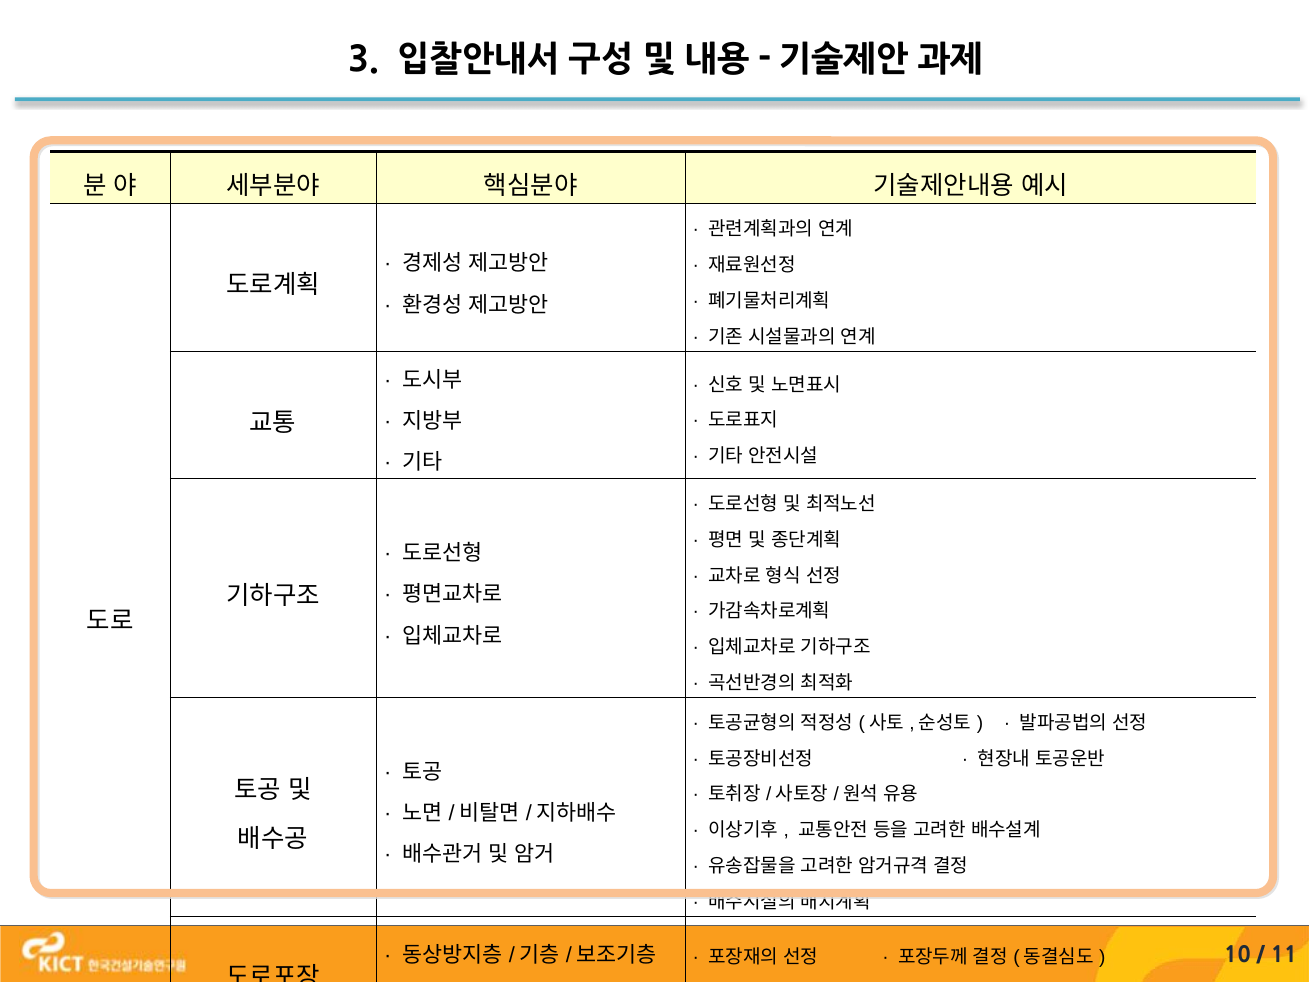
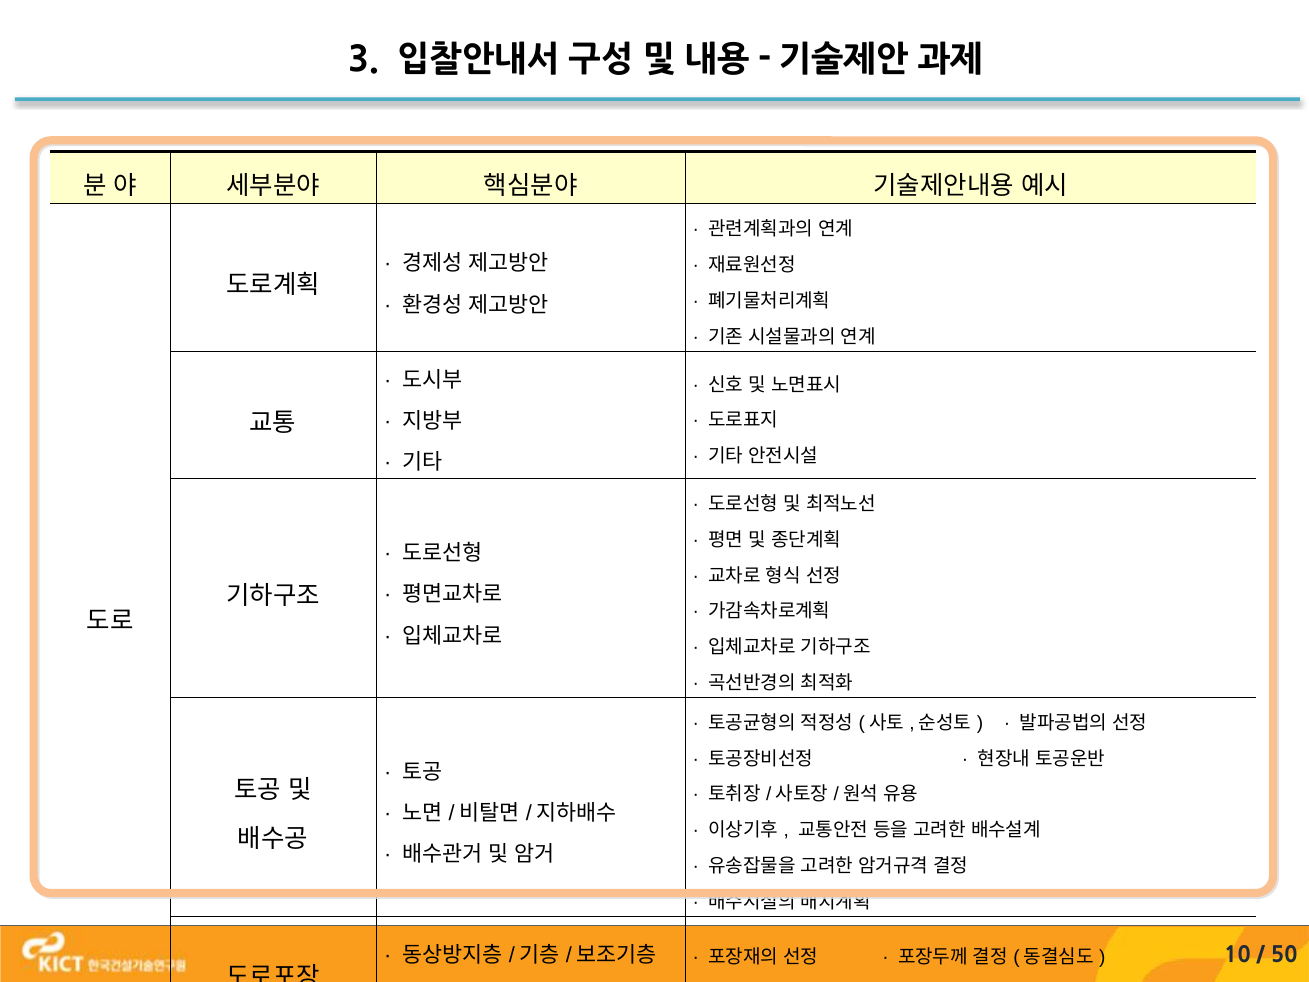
11: 11 -> 50 (1284, 955)
